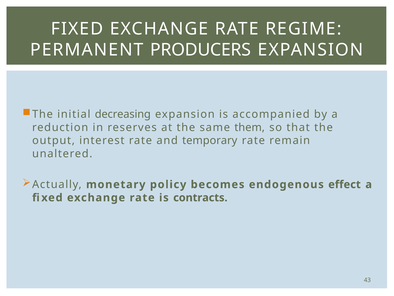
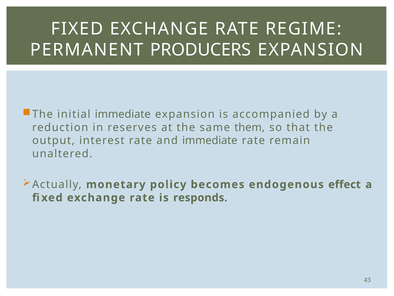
initial decreasing: decreasing -> immediate (123, 114)
and temporary: temporary -> immediate (210, 140)
contracts: contracts -> responds (200, 197)
